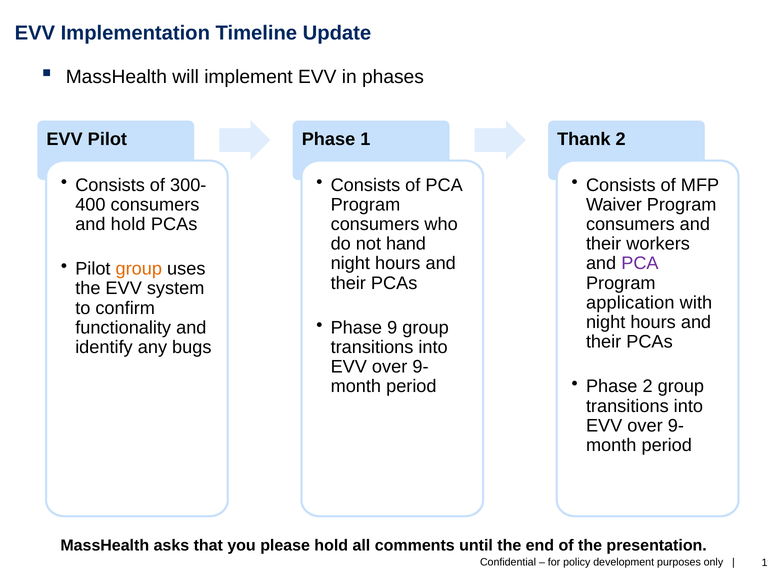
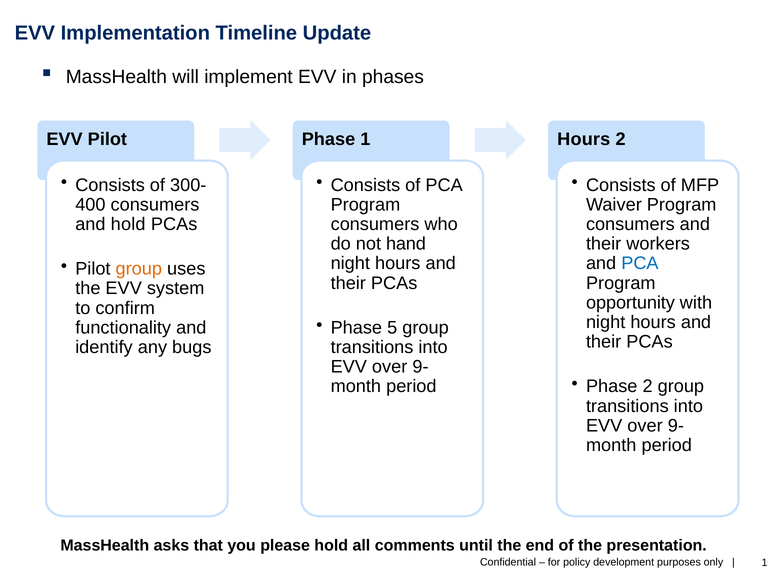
Thank: Thank -> Hours (584, 139)
PCA colour: purple -> blue (640, 263)
application: application -> opportunity (630, 303)
9: 9 -> 5 (392, 328)
